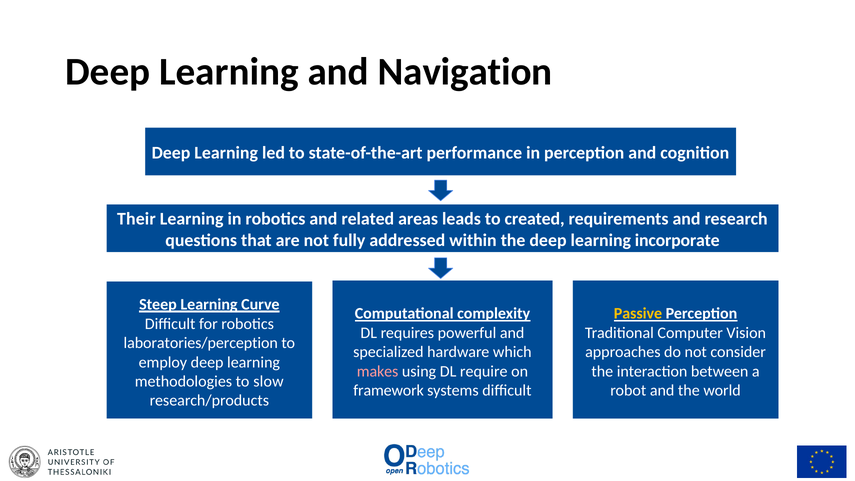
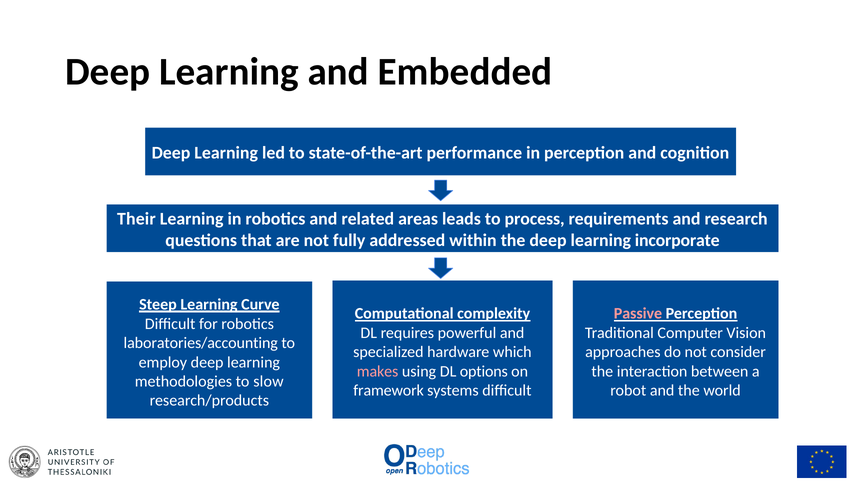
Navigation: Navigation -> Embedded (465, 72)
created: created -> process (535, 219)
Passive colour: yellow -> pink (638, 314)
laboratories/perception: laboratories/perception -> laboratories/accounting (201, 343)
require: require -> options (484, 371)
